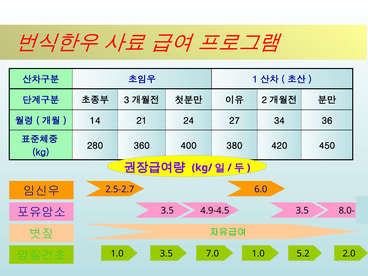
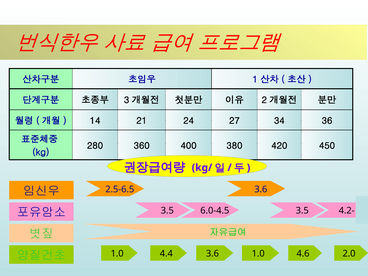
2.5-2.7: 2.5-2.7 -> 2.5-6.5 (120, 189)
6.0: 6.0 -> 3.6 (261, 189)
4.9-4.5: 4.9-4.5 -> 6.0-4.5 (215, 211)
8.0-: 8.0- -> 4.2- (347, 211)
3.5: 3.5 -> 4.4 (166, 254)
7.0: 7.0 -> 3.6 (212, 254)
5.2: 5.2 -> 4.6 (303, 254)
